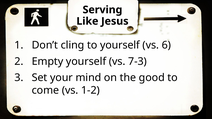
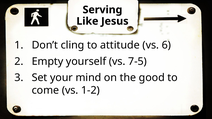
to yourself: yourself -> attitude (120, 45)
7-3: 7-3 -> 7-5 (137, 62)
